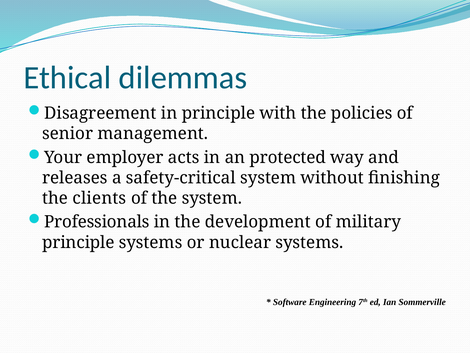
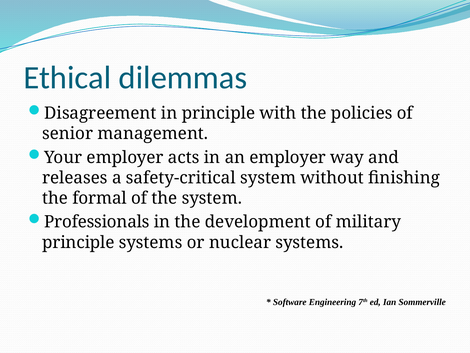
an protected: protected -> employer (288, 157)
clients: clients -> formal (100, 198)
